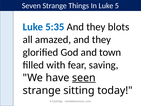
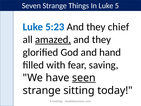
5:35: 5:35 -> 5:23 (55, 27)
blots: blots -> chief (119, 27)
amazed underline: none -> present (53, 39)
town: town -> hand (110, 52)
